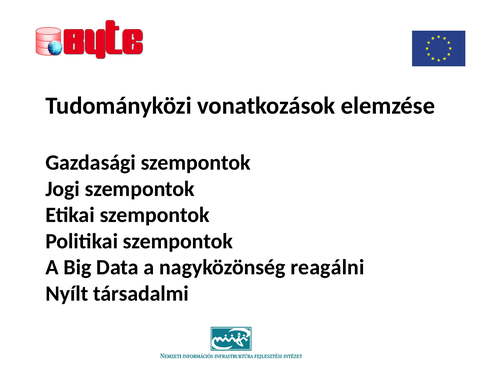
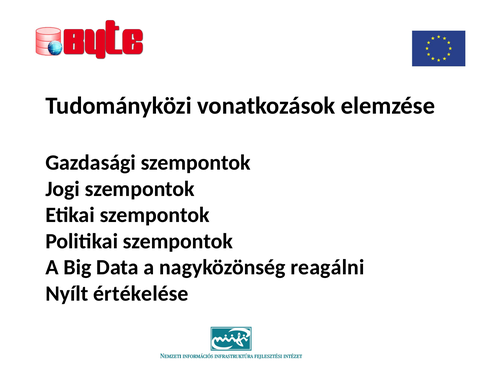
társadalmi: társadalmi -> értékelése (141, 293)
